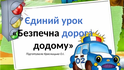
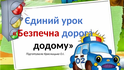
Безпечна colour: black -> red (36, 33)
